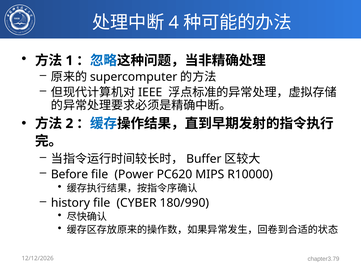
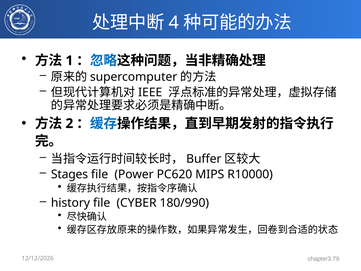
Before: Before -> Stages (70, 174)
